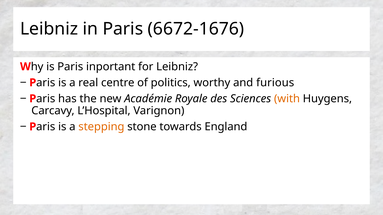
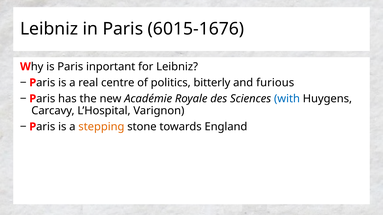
6672-1676: 6672-1676 -> 6015-1676 (196, 29)
worthy: worthy -> bitterly (212, 83)
with colour: orange -> blue (287, 99)
